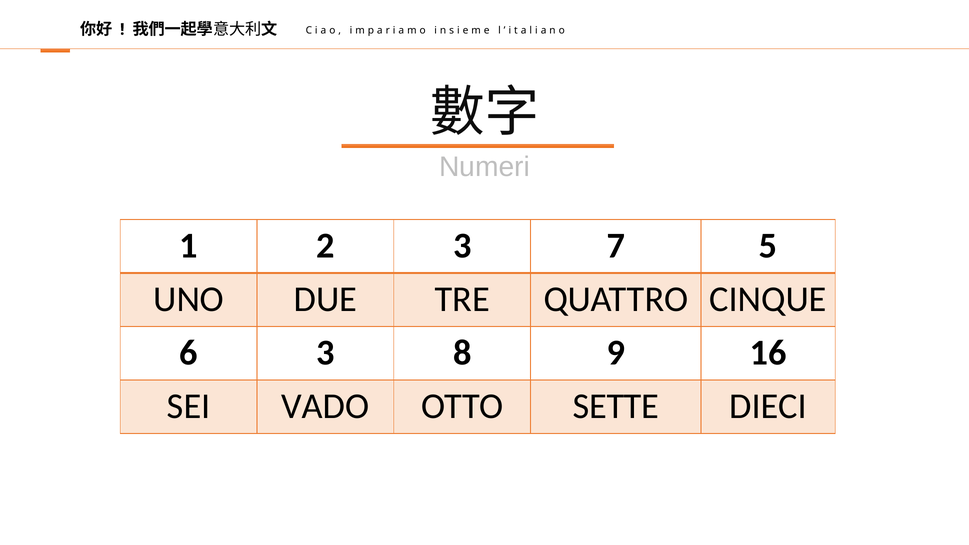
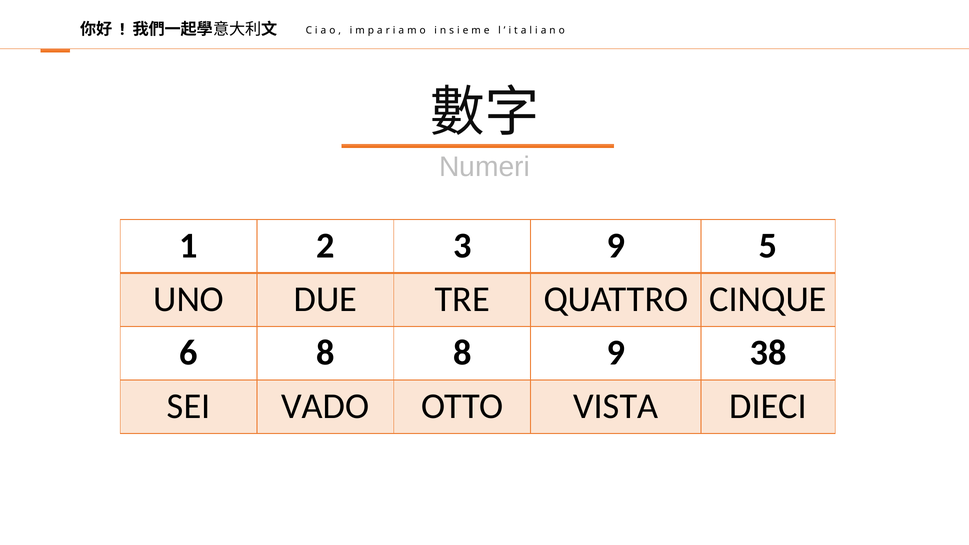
3 7: 7 -> 9 (616, 246)
6 3: 3 -> 8 (325, 353)
16: 16 -> 38 (768, 353)
SETTE: SETTE -> VISTA (616, 406)
